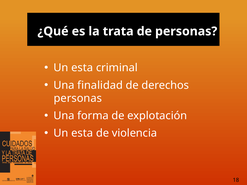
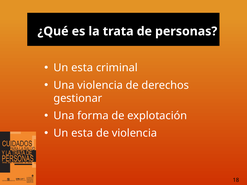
Una finalidad: finalidad -> violencia (100, 85)
personas: personas -> gestionar (78, 98)
